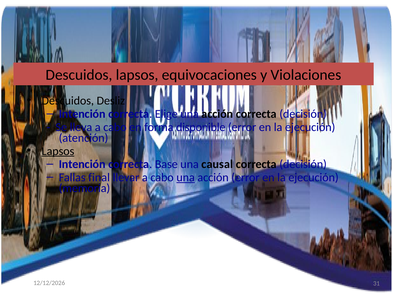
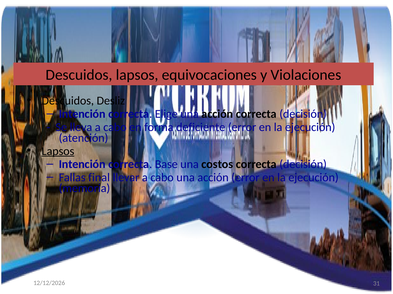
disponible: disponible -> deficiente (201, 127)
causal: causal -> costos (217, 165)
una underline: present -> none (186, 178)
